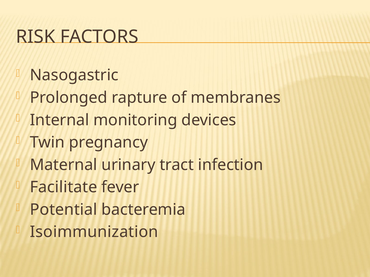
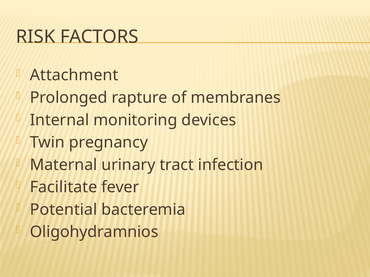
Nasogastric: Nasogastric -> Attachment (74, 75)
Isoimmunization: Isoimmunization -> Oligohydramnios (94, 232)
